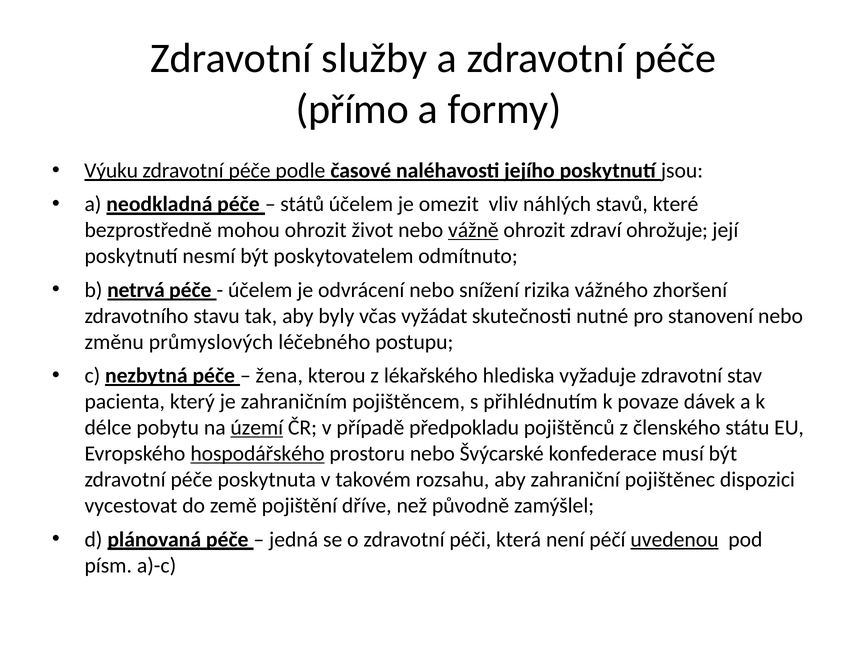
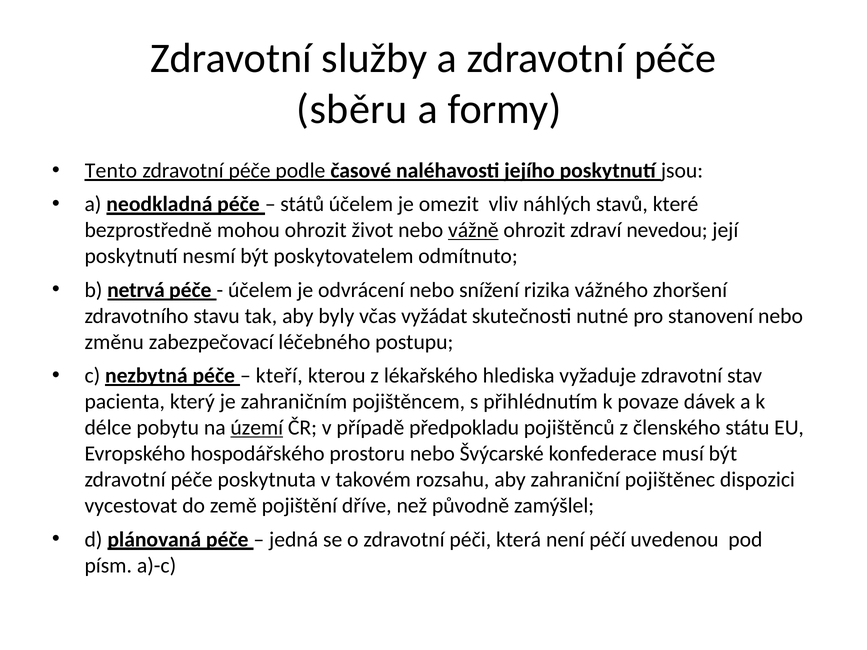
přímo: přímo -> sběru (352, 109)
Výuku: Výuku -> Tento (111, 171)
ohrožuje: ohrožuje -> nevedou (667, 230)
průmyslových: průmyslových -> zabezpečovací (211, 342)
žena: žena -> kteří (279, 376)
hospodářského underline: present -> none (257, 454)
uvedenou underline: present -> none (674, 540)
